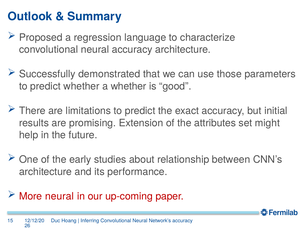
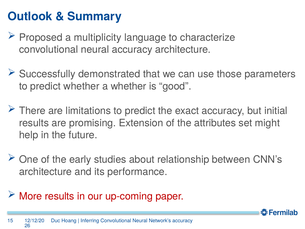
regression: regression -> multiplicity (98, 37)
More neural: neural -> results (60, 196)
